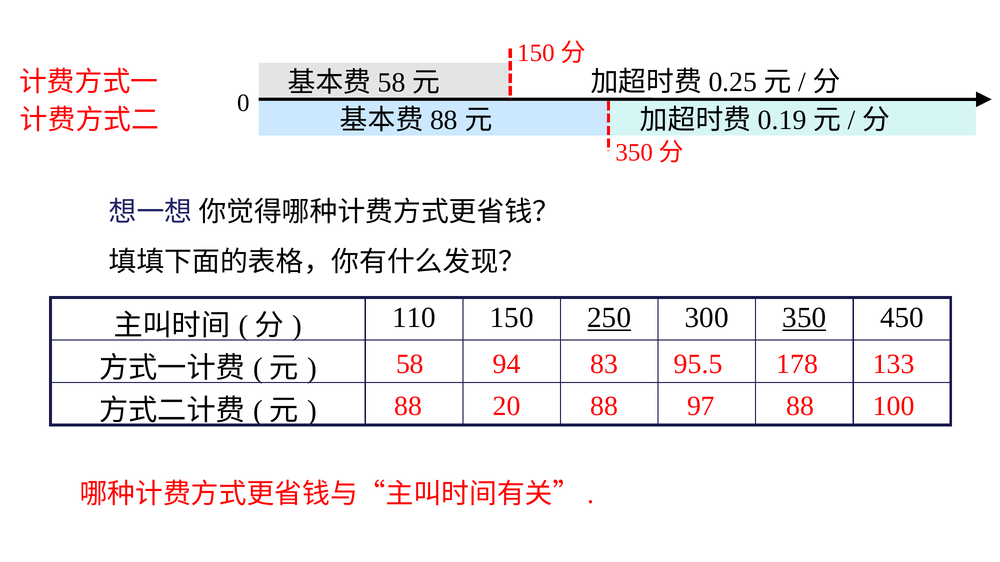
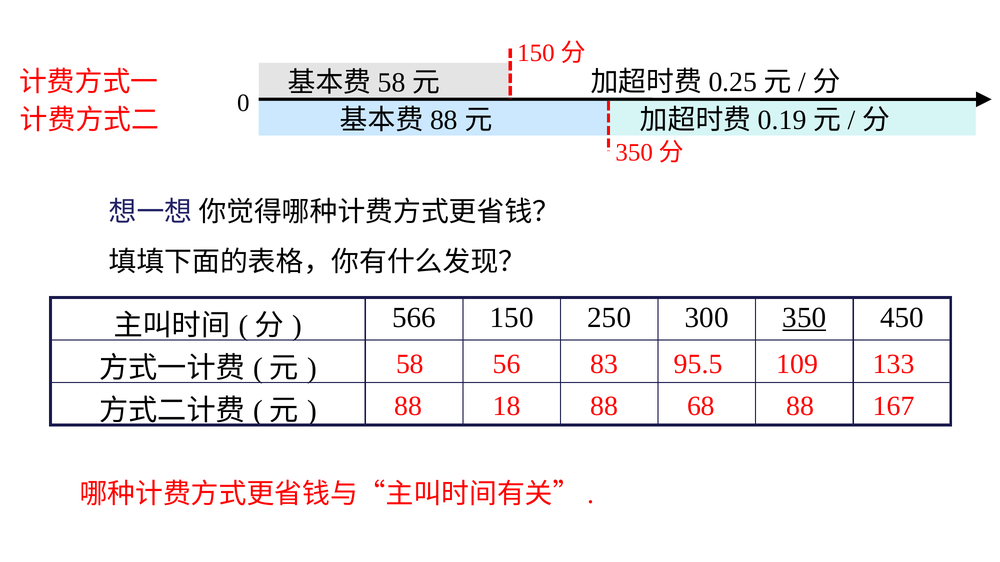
110: 110 -> 566 (414, 318)
250 underline: present -> none (609, 318)
94: 94 -> 56 (507, 364)
178: 178 -> 109 (797, 364)
20: 20 -> 18 (507, 406)
97: 97 -> 68 (701, 406)
100: 100 -> 167 (894, 406)
